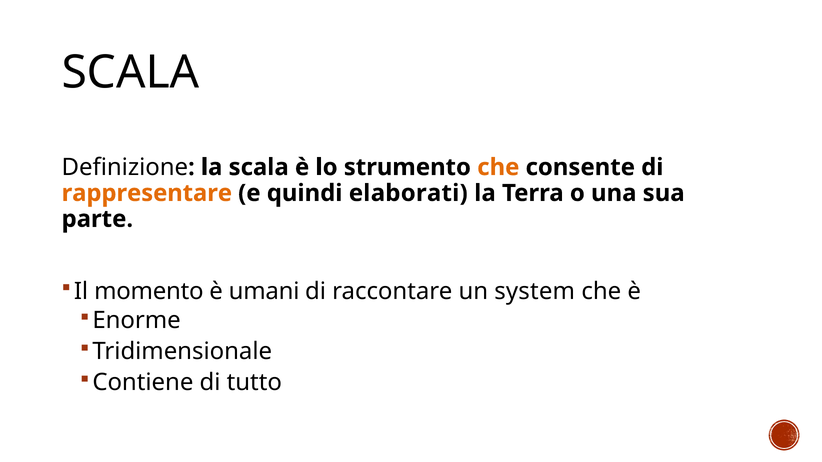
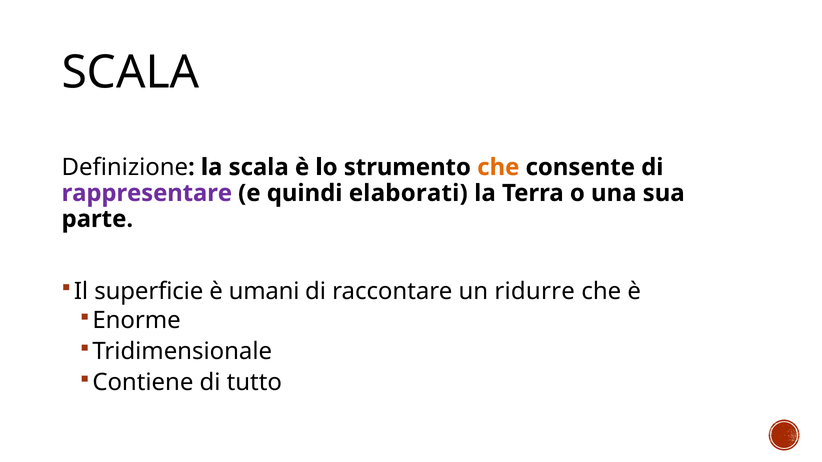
rappresentare colour: orange -> purple (147, 193)
momento: momento -> superficie (149, 291)
system: system -> ridurre (535, 291)
